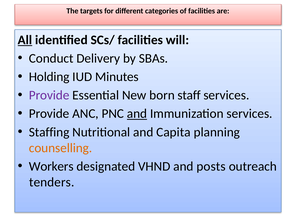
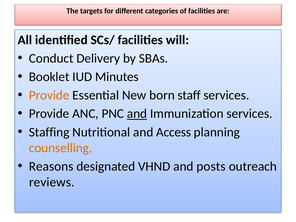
All underline: present -> none (25, 40)
Holding: Holding -> Booklet (49, 77)
Provide colour: purple -> orange (49, 95)
Capita: Capita -> Access (174, 132)
Workers: Workers -> Reasons (51, 166)
tenders: tenders -> reviews (52, 182)
